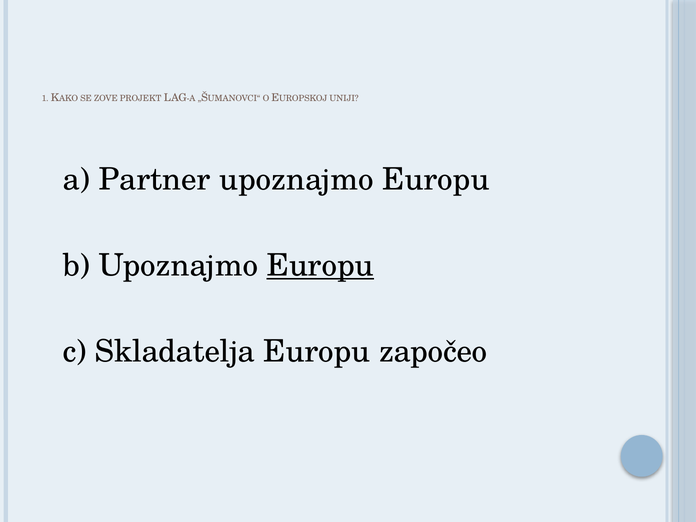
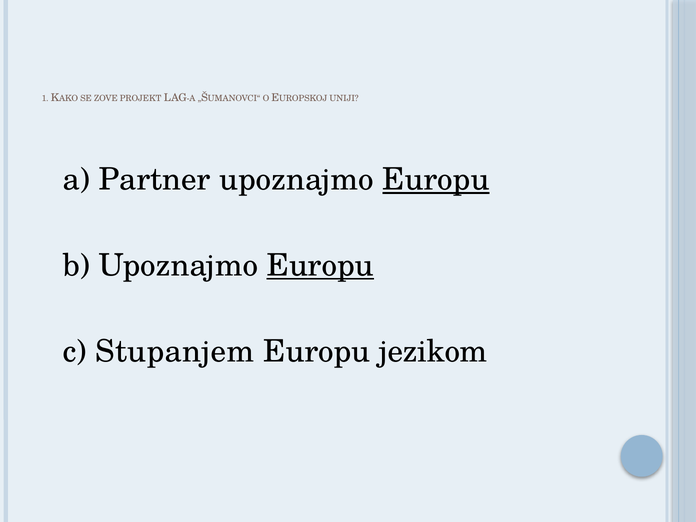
Europu underline: none -> present (436, 180)
Skladatelja: Skladatelja -> Stupanjem (175, 351)
započeo: započeo -> jezikom (433, 351)
